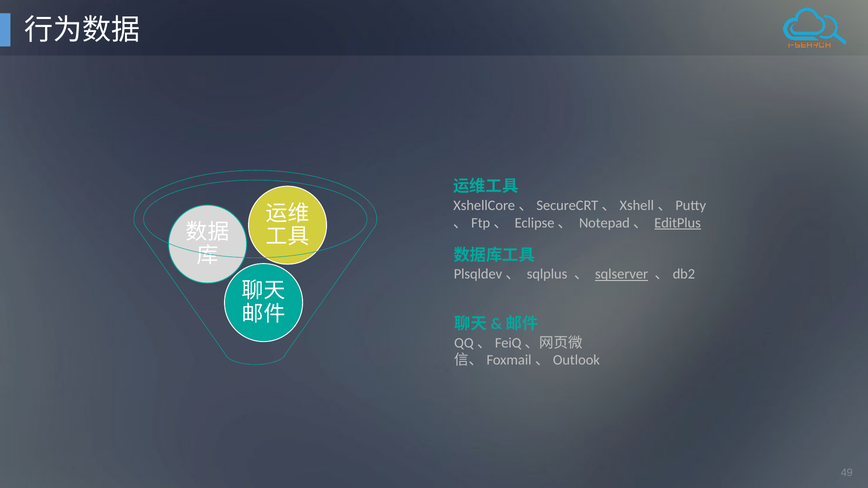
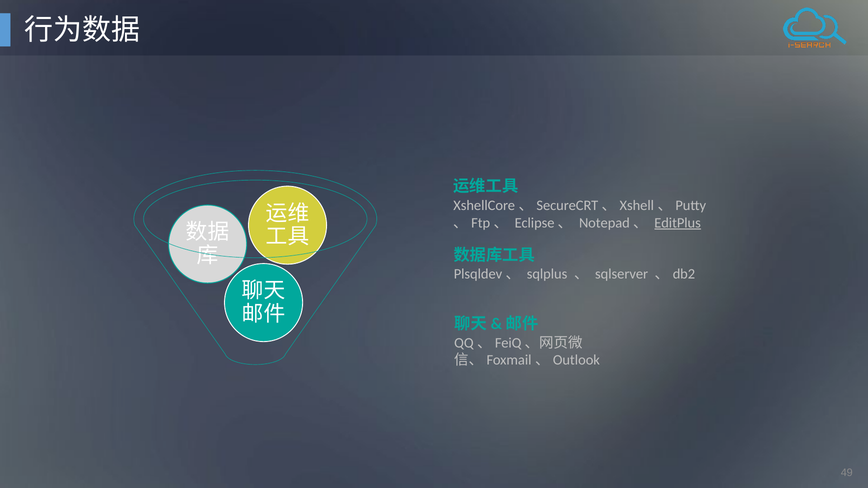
sqlserver underline: present -> none (622, 274)
